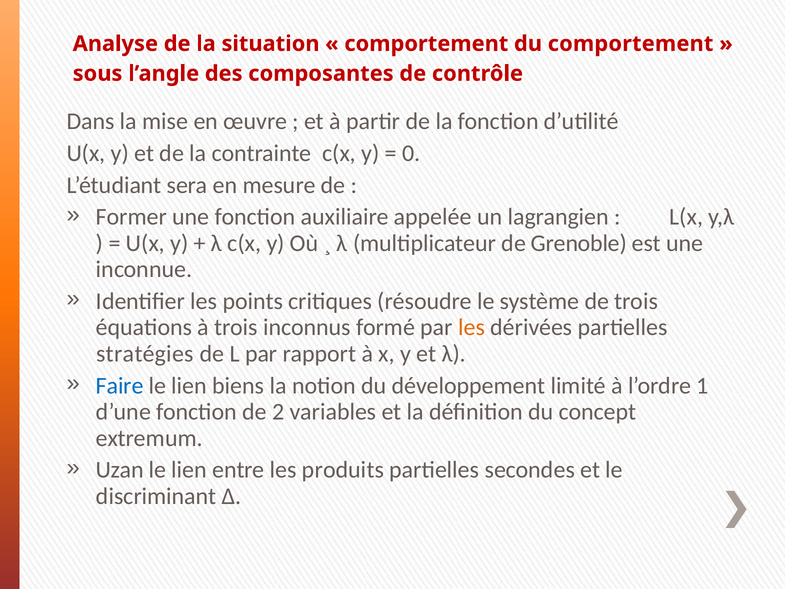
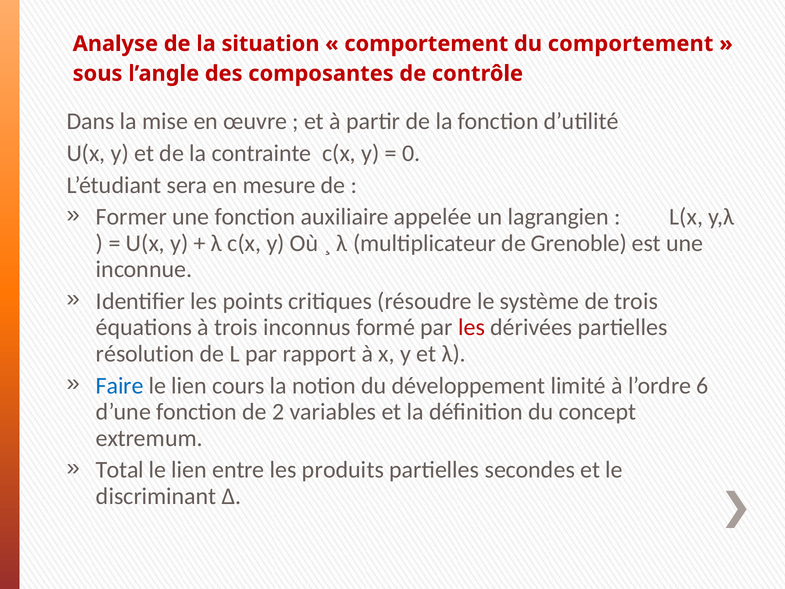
les colour: orange -> red (472, 327)
stratégies: stratégies -> résolution (145, 354)
biens: biens -> cours (238, 385)
1: 1 -> 6 (702, 385)
Uzan: Uzan -> Total (120, 470)
